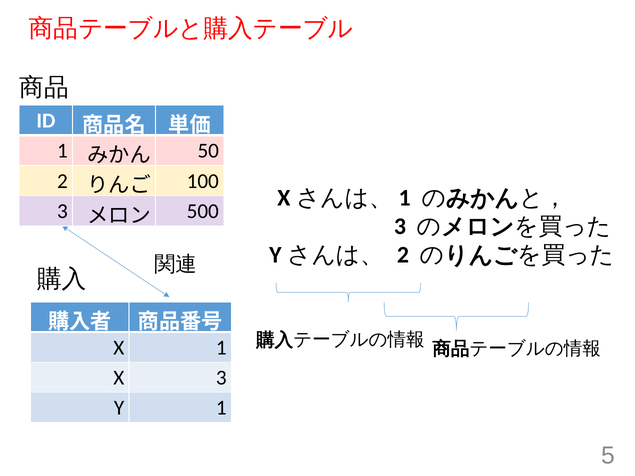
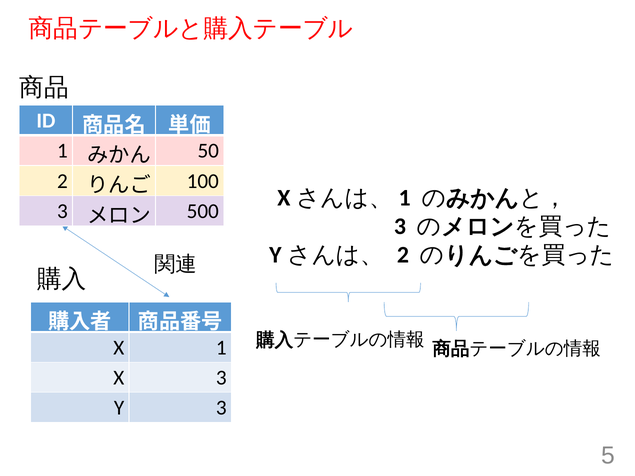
Y 1: 1 -> 3 (221, 408)
